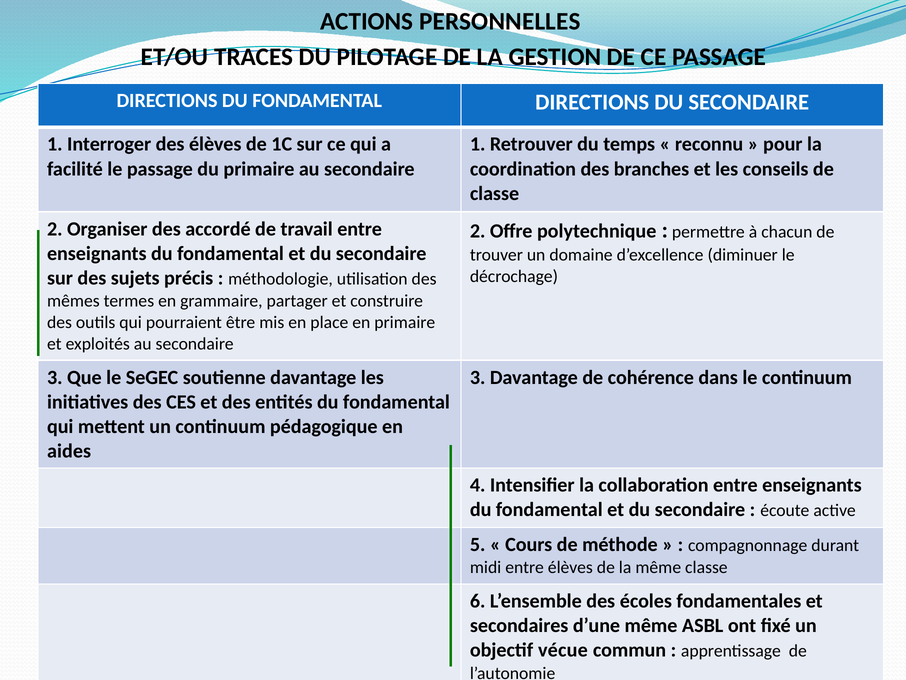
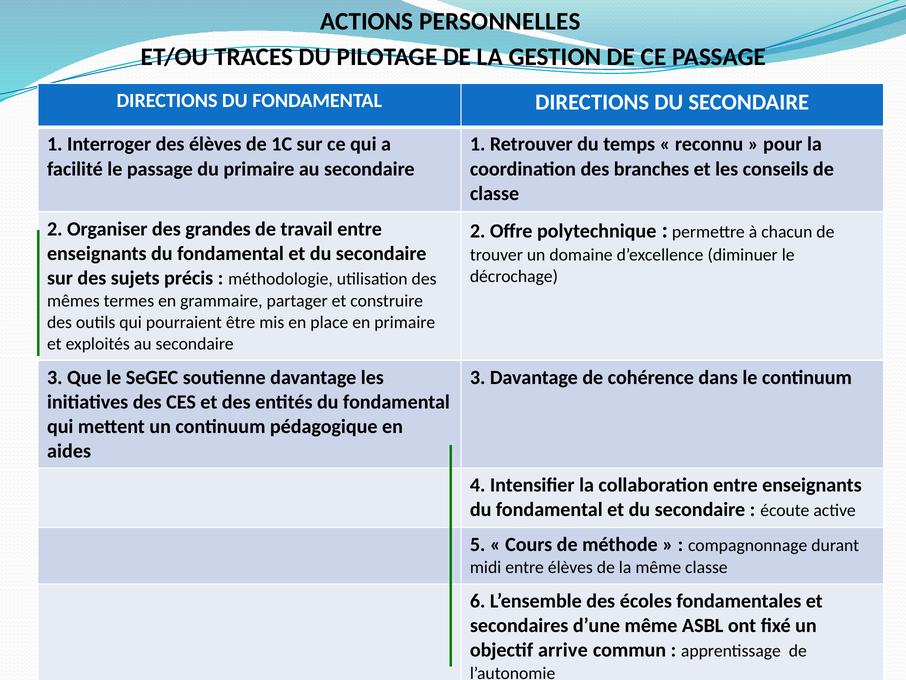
accordé: accordé -> grandes (218, 229)
vécue: vécue -> arrive (563, 650)
